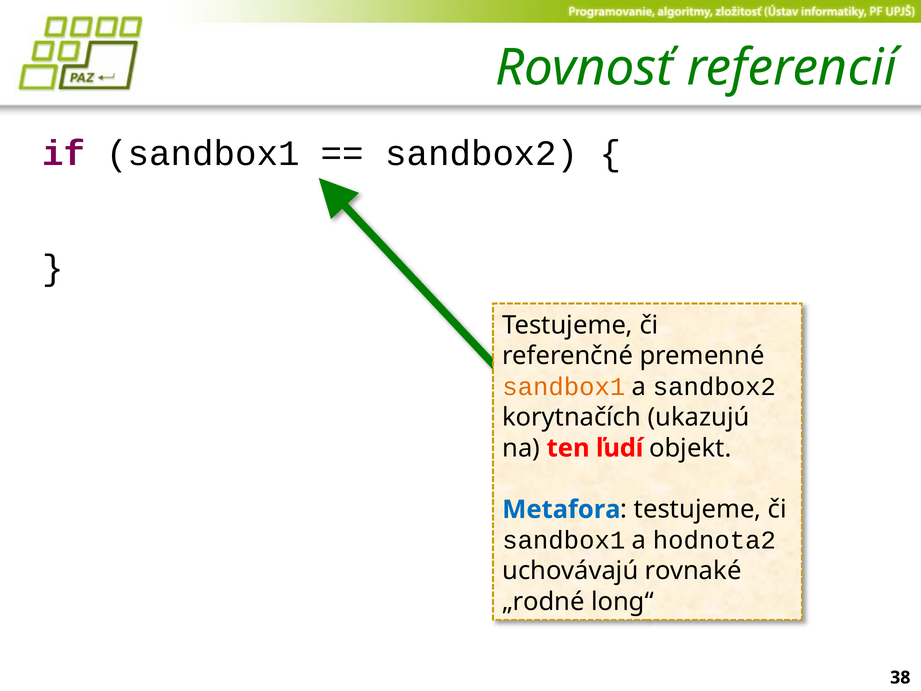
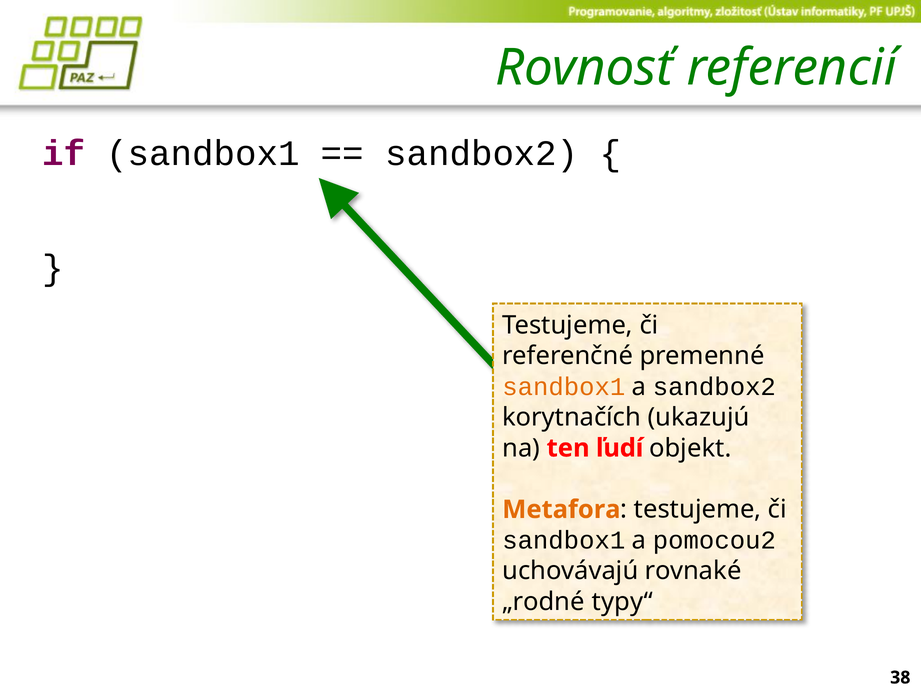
Metafora colour: blue -> orange (561, 509)
hodnota2: hodnota2 -> pomocou2 (714, 540)
long“: long“ -> typy“ (622, 601)
